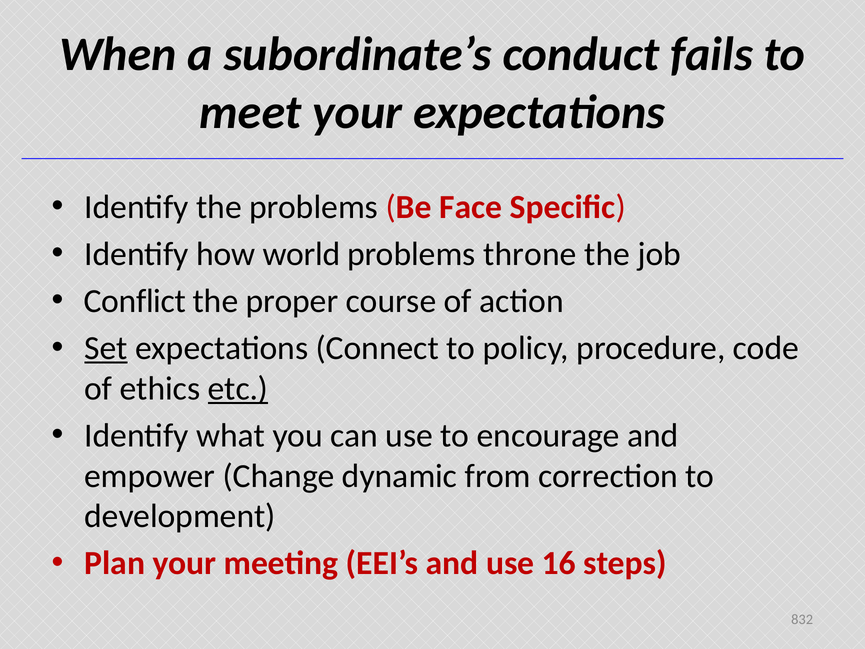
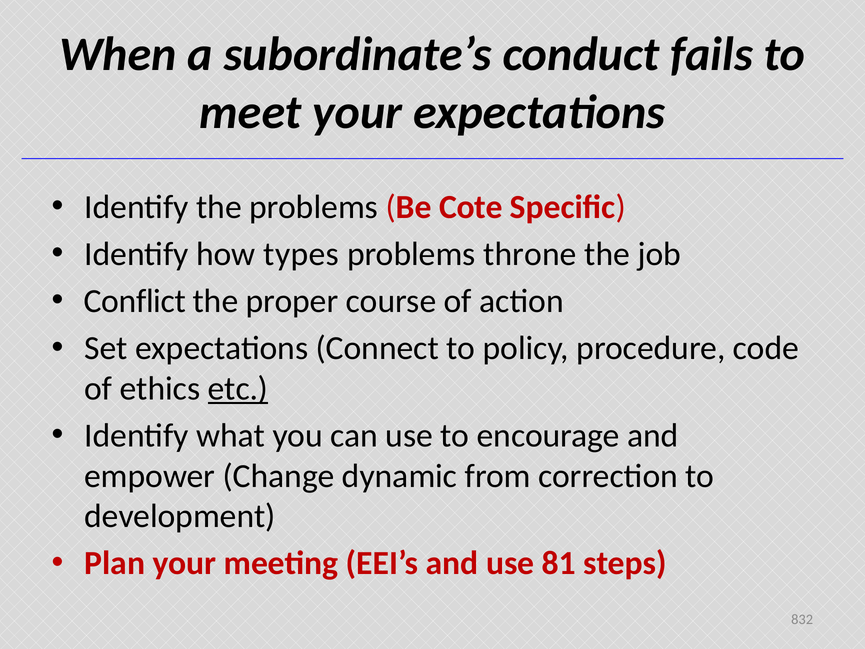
Face: Face -> Cote (471, 207)
world: world -> types (301, 254)
Set underline: present -> none (106, 348)
16: 16 -> 81 (559, 563)
